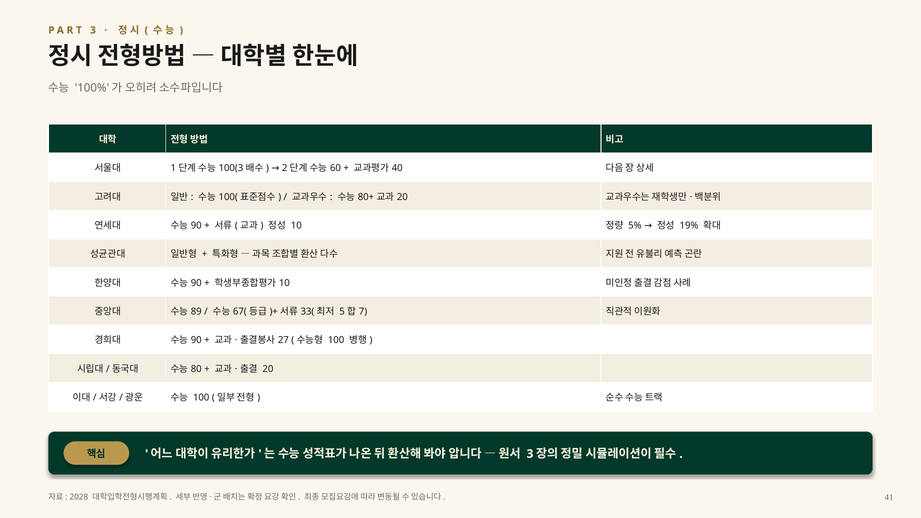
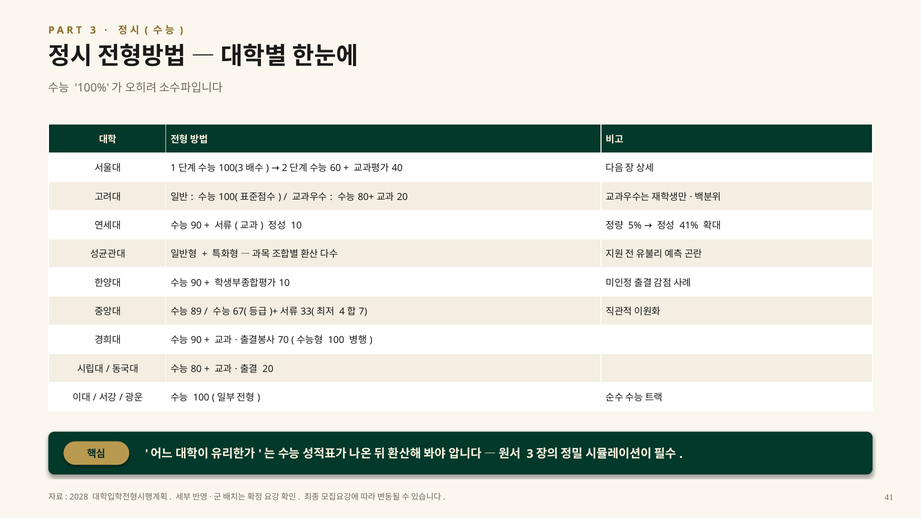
19%: 19% -> 41% (689, 226)
5: 5 -> 4 (342, 312)
27: 27 -> 70 (283, 340)
